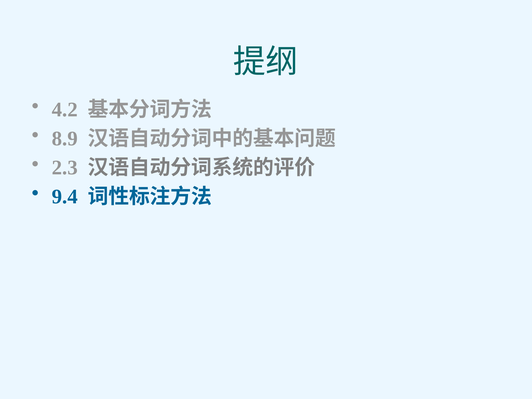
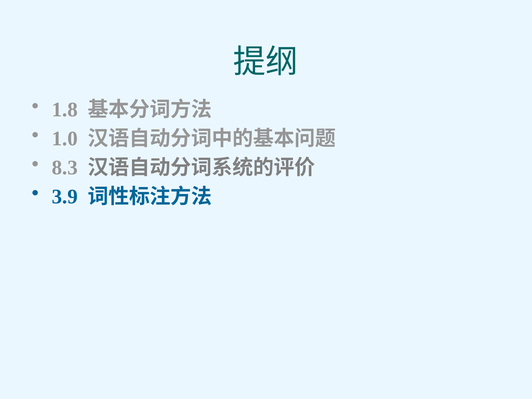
4.2: 4.2 -> 1.8 (65, 110)
8.9: 8.9 -> 1.0 (65, 139)
2.3: 2.3 -> 8.3 (65, 168)
9.4: 9.4 -> 3.9 (65, 197)
